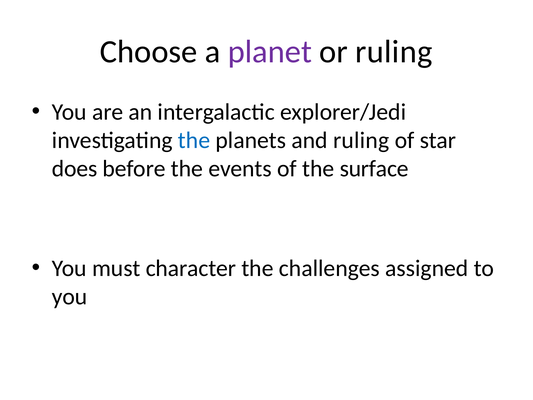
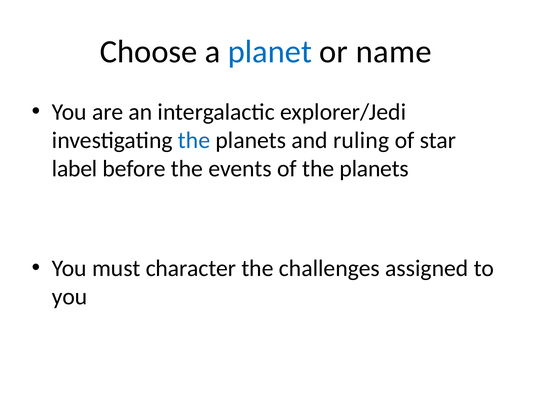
planet colour: purple -> blue (270, 52)
or ruling: ruling -> name (394, 52)
does: does -> label (75, 169)
of the surface: surface -> planets (374, 169)
